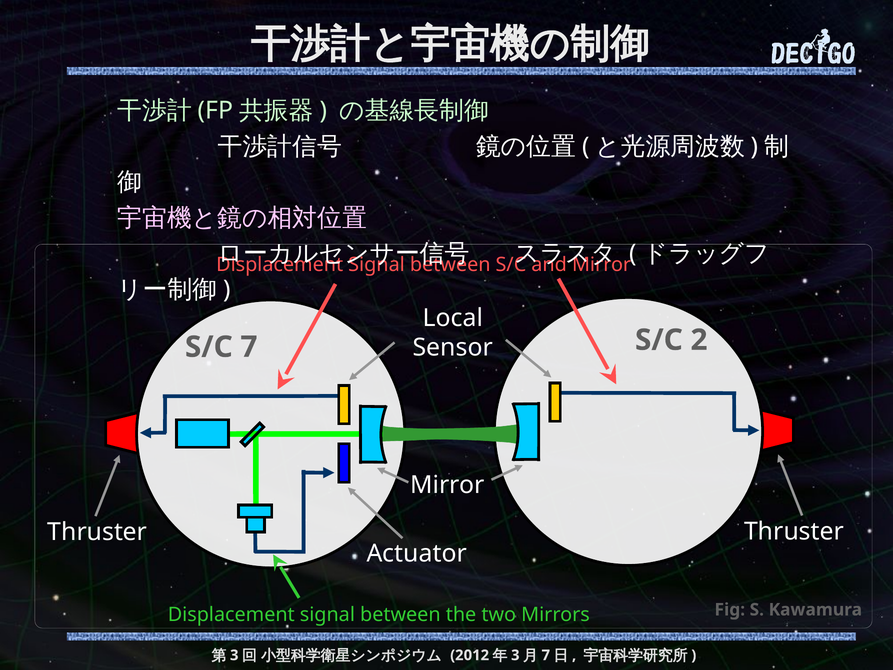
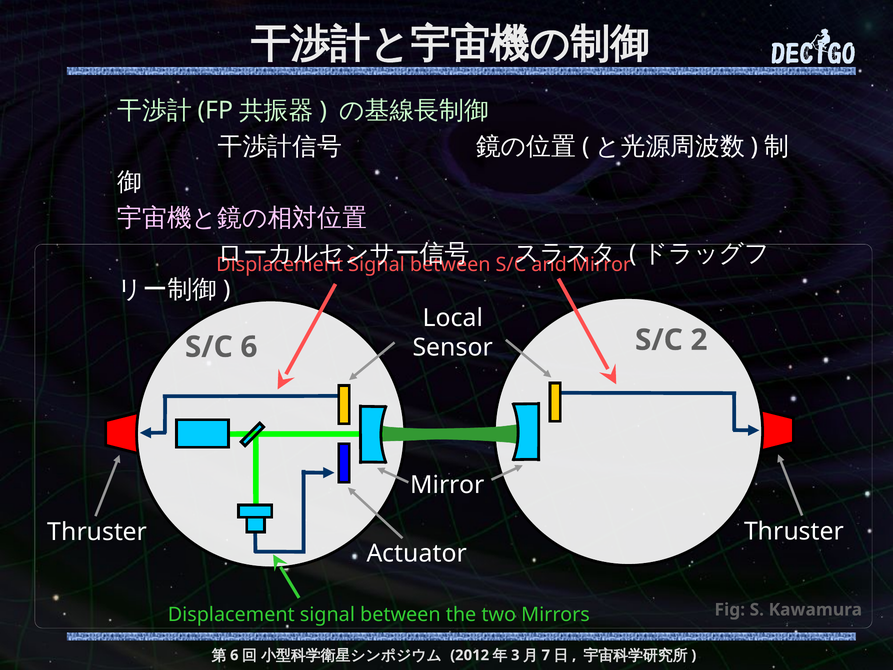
S/C 7: 7 -> 6 (249, 347)
3: 3 -> 6 (234, 655)
